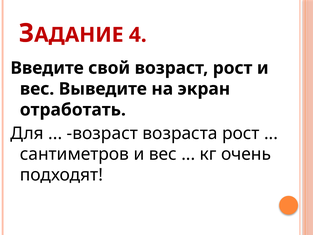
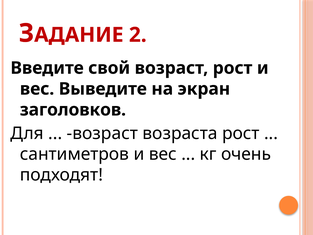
4: 4 -> 2 (138, 35)
отработать: отработать -> заголовков (73, 110)
